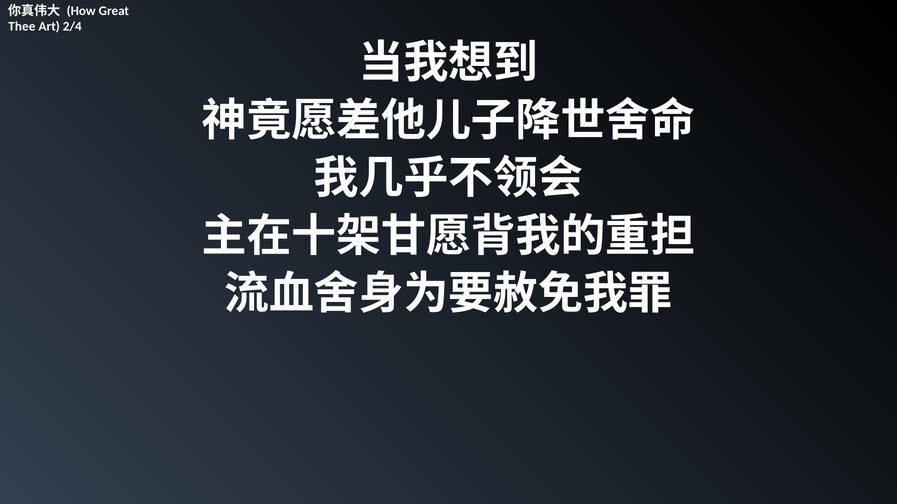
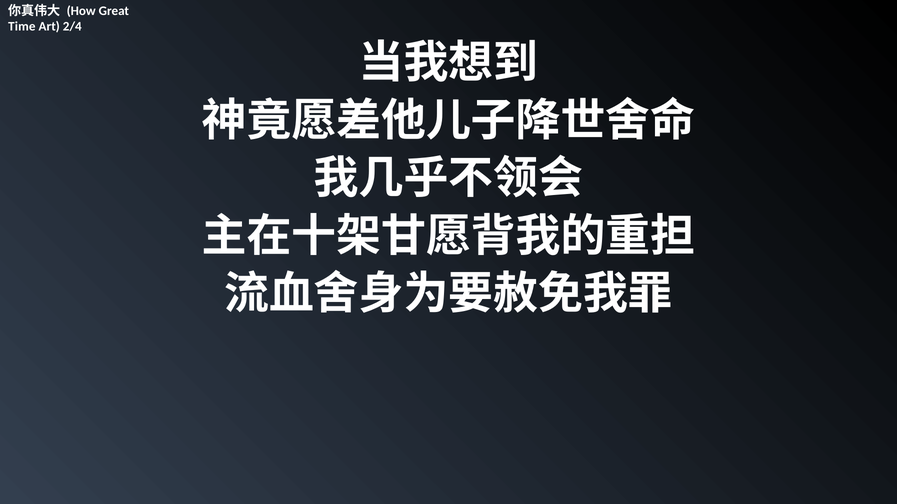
Thee: Thee -> Time (22, 27)
